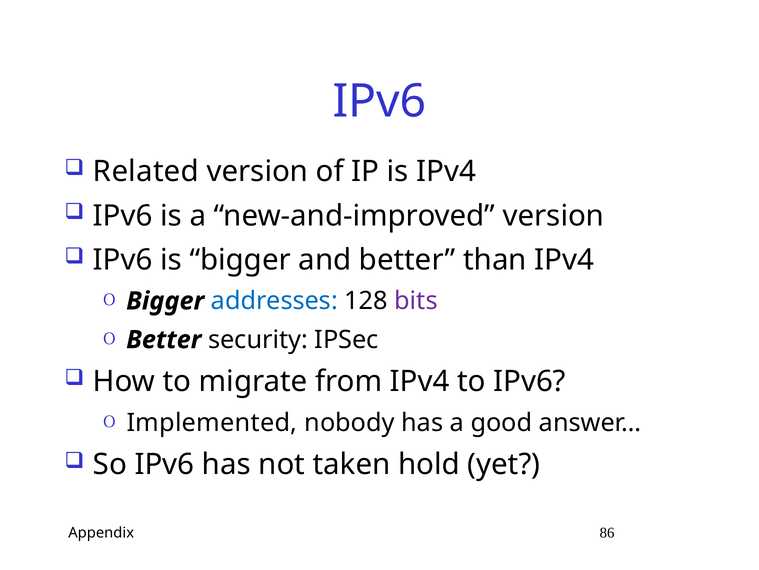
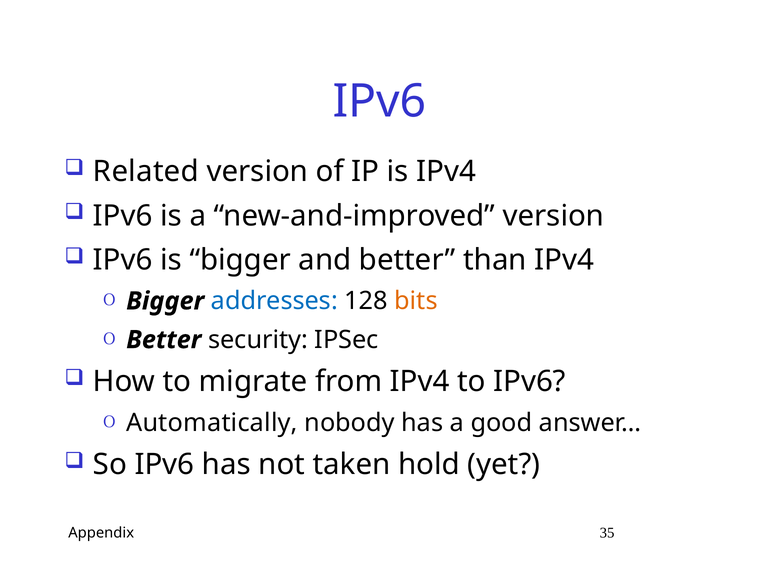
bits colour: purple -> orange (416, 301)
Implemented: Implemented -> Automatically (212, 422)
86: 86 -> 35 (607, 532)
